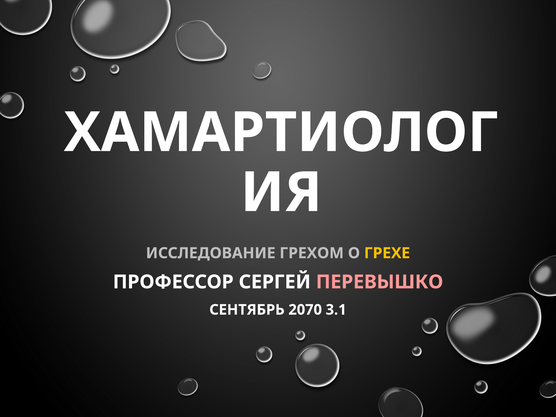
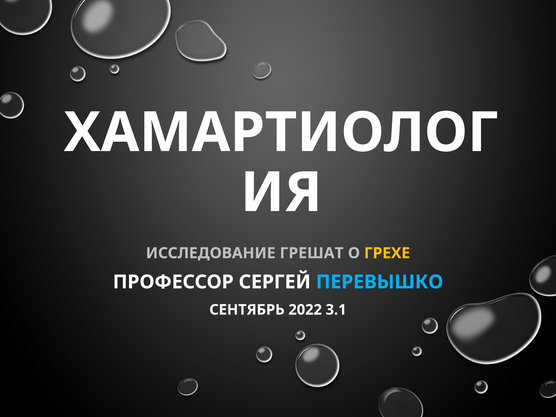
ГРЕХОМ: ГРЕХОМ -> ГРЕШАТ (312, 253)
ПЕРЕВЫШКО colour: pink -> light blue (380, 282)
2070: 2070 -> 2022 (305, 310)
